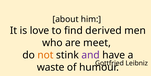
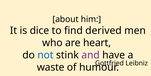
love: love -> dice (39, 30)
meet: meet -> heart (97, 43)
not colour: orange -> blue (45, 55)
